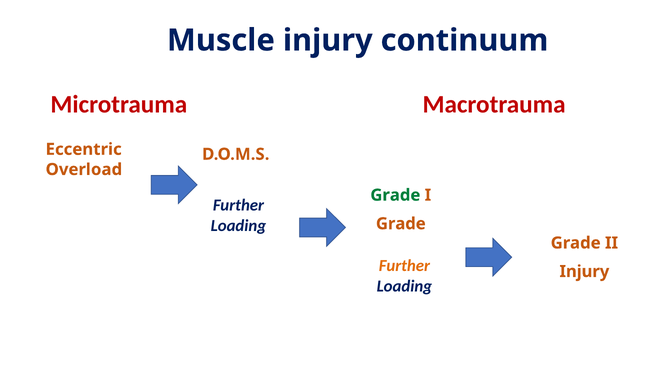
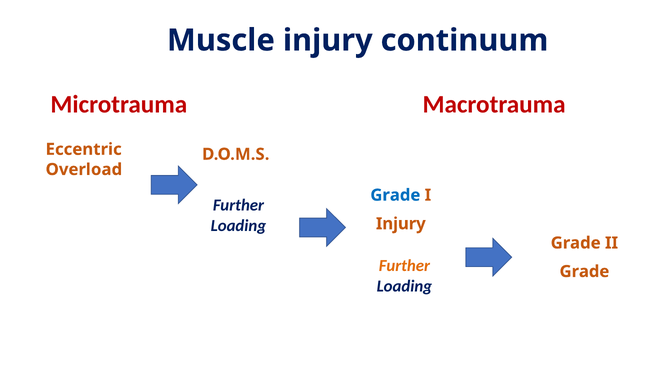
Grade colour: green -> blue (395, 195)
Grade: Grade -> Injury (401, 224)
Injury: Injury -> Grade (584, 272)
